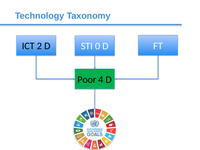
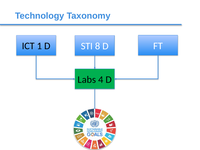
2: 2 -> 1 (39, 46)
0: 0 -> 8 (98, 46)
Poor: Poor -> Labs (87, 80)
